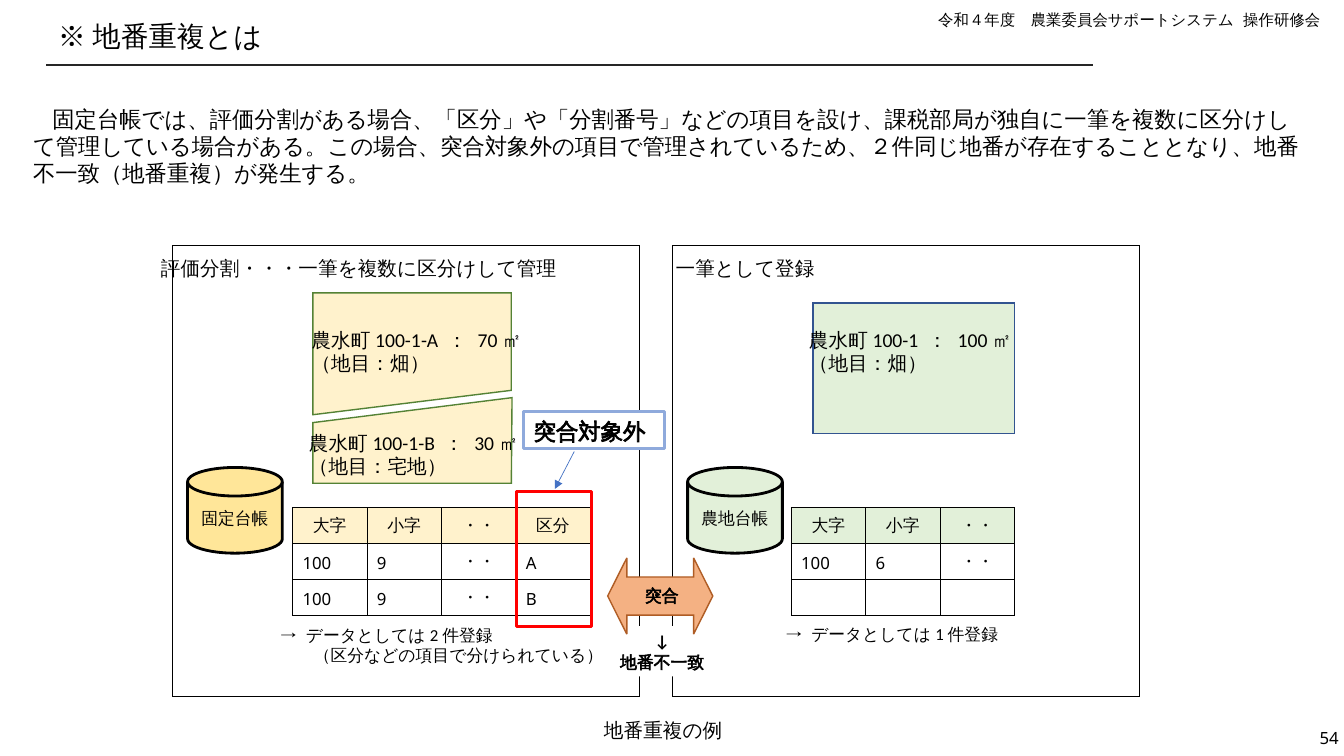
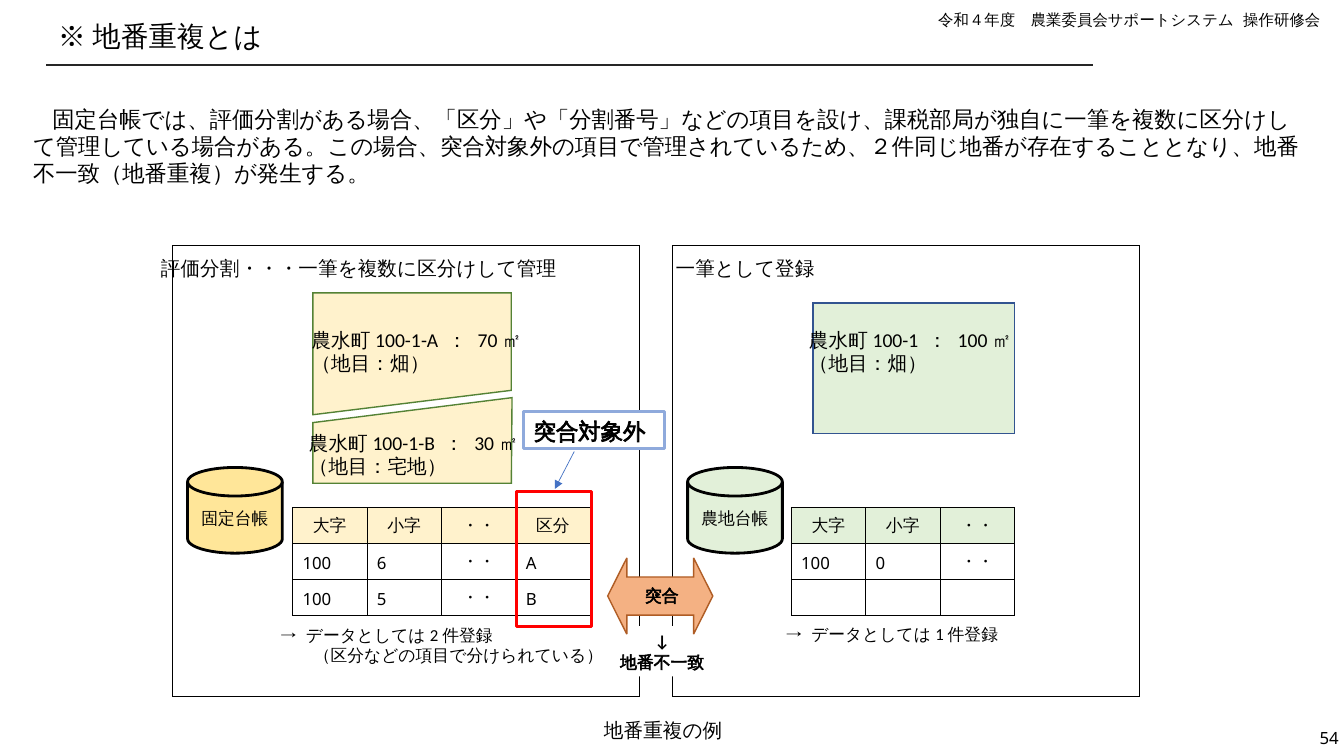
9: 9 -> 6 (382, 564)
6: 6 -> 0 (880, 564)
9: 9 -> 5 (382, 600)
